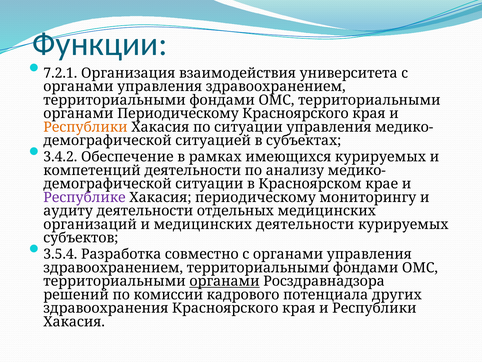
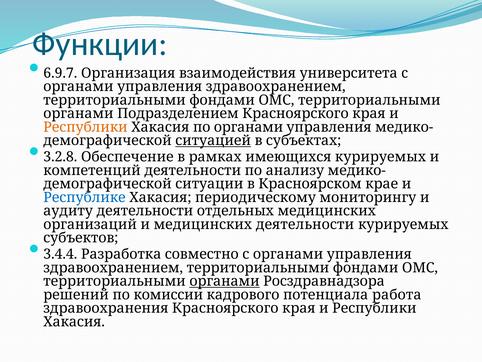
7.2.1: 7.2.1 -> 6.9.7 (60, 73)
органами Периодическому: Периодическому -> Подразделением (178, 113)
по ситуации: ситуации -> органами (249, 127)
ситуацией underline: none -> present (213, 140)
3.4.2: 3.4.2 -> 3.2.8 (60, 157)
Республике colour: purple -> blue (84, 197)
3.5.4: 3.5.4 -> 3.4.4 (60, 254)
других: других -> работа (397, 294)
